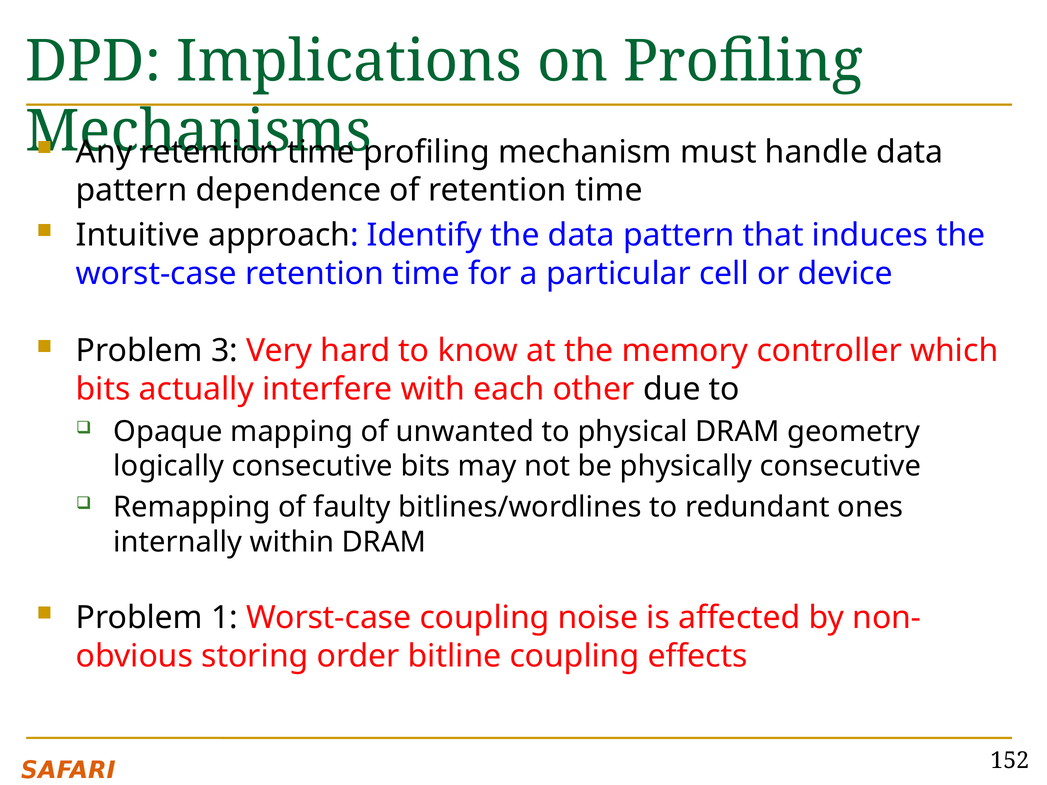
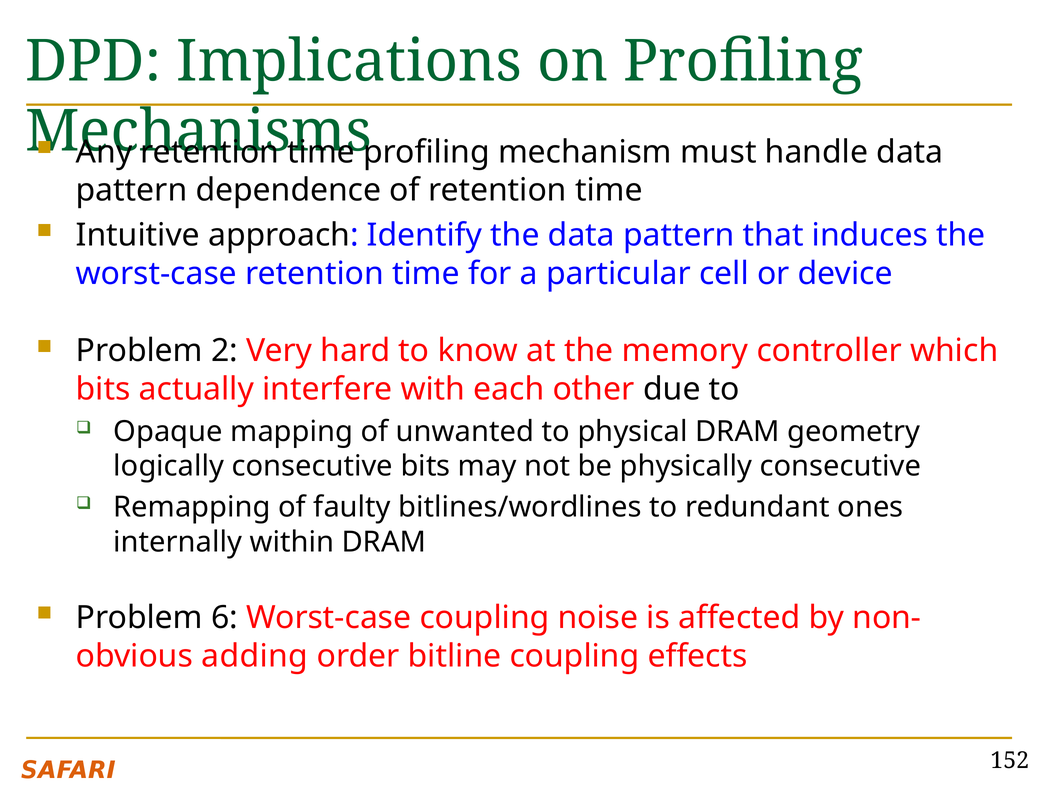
3: 3 -> 2 (225, 351)
1: 1 -> 6 (225, 618)
storing: storing -> adding (255, 656)
